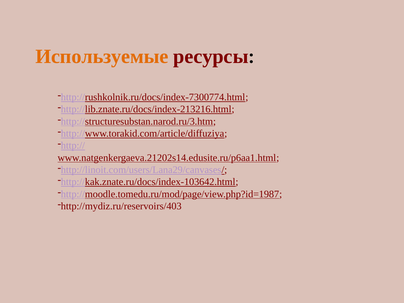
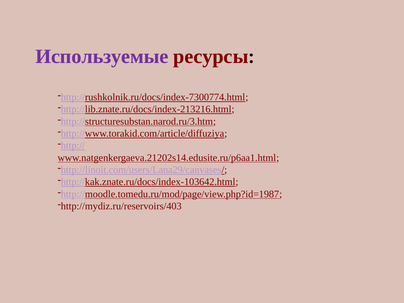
Используемые colour: orange -> purple (102, 57)
